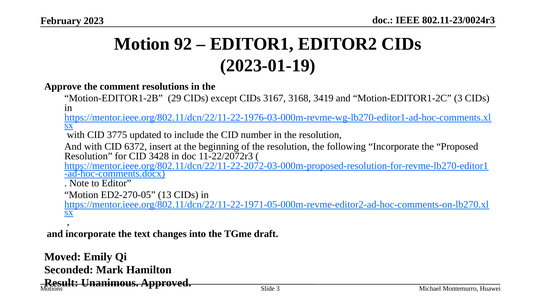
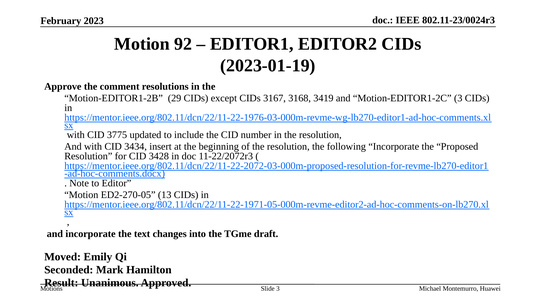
6372: 6372 -> 3434 (136, 147)
